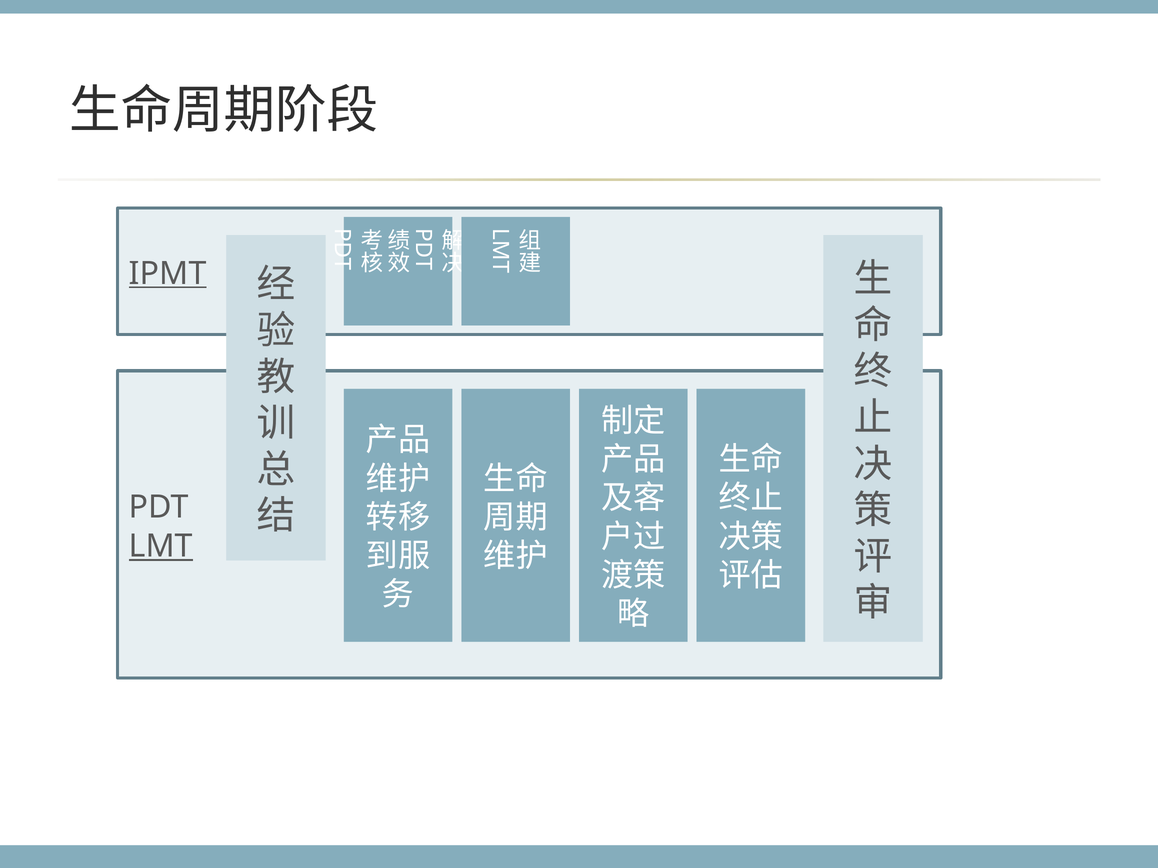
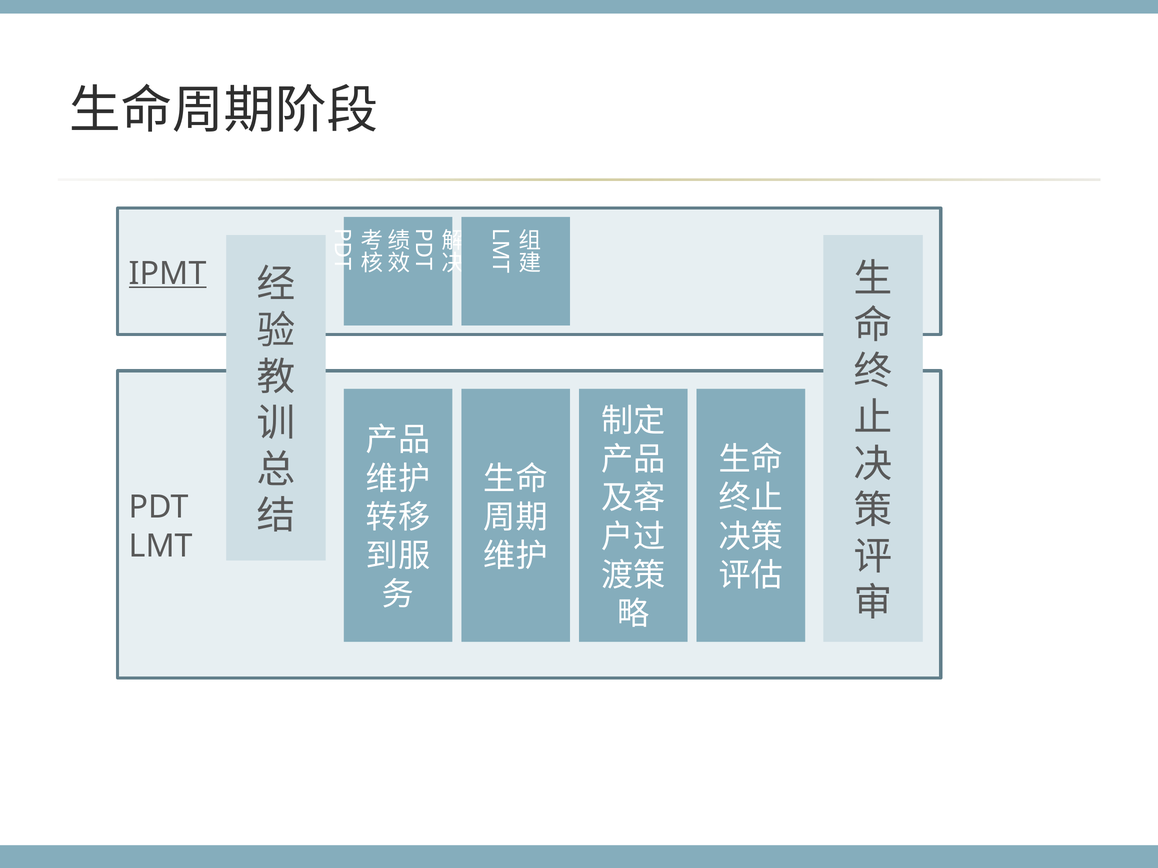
LMT underline: present -> none (161, 546)
